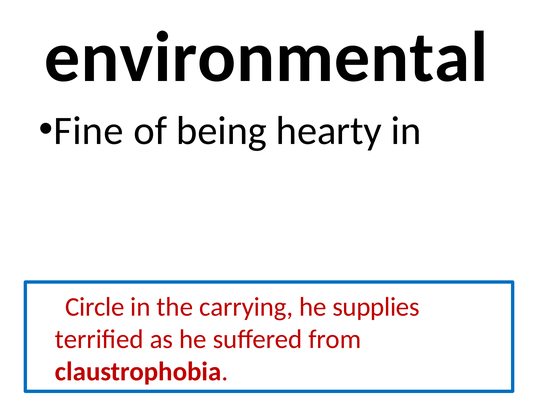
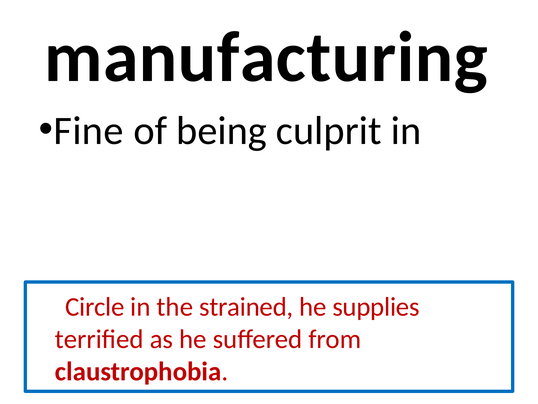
environmental: environmental -> manufacturing (266, 58)
hearty: hearty -> culprit (329, 131)
carrying: carrying -> strained (246, 307)
